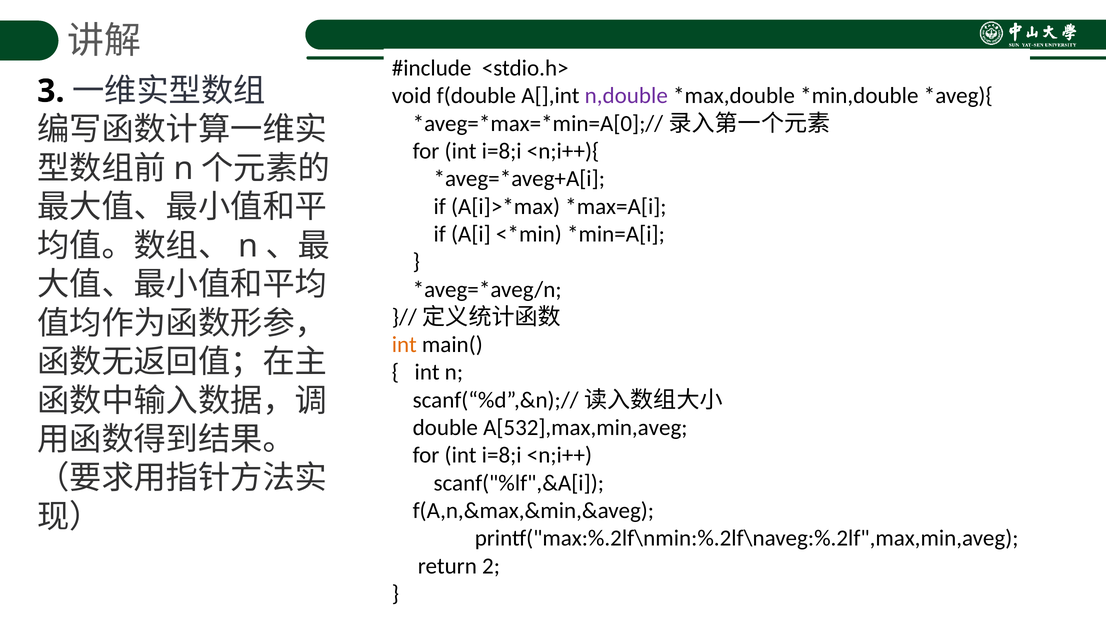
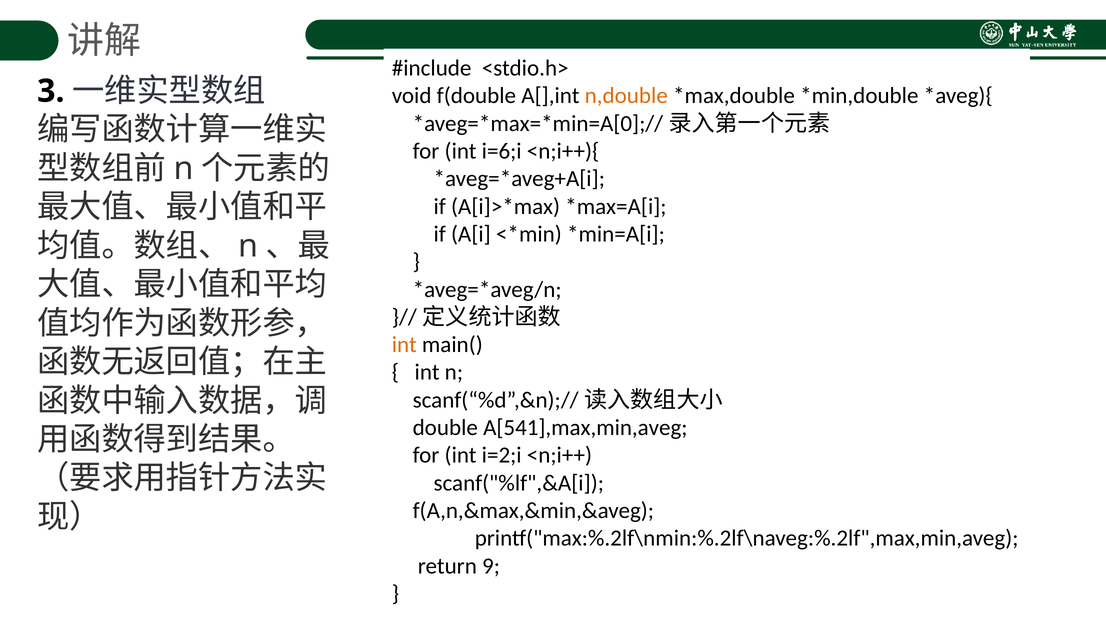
n,double colour: purple -> orange (626, 96)
i=8;i: i=8;i -> i=6;i (502, 151)
A[532],max,min,aveg: A[532],max,min,aveg -> A[541],max,min,aveg (585, 428)
i=8;i: i=8;i -> i=2;i (502, 455)
2: 2 -> 9 (491, 566)
